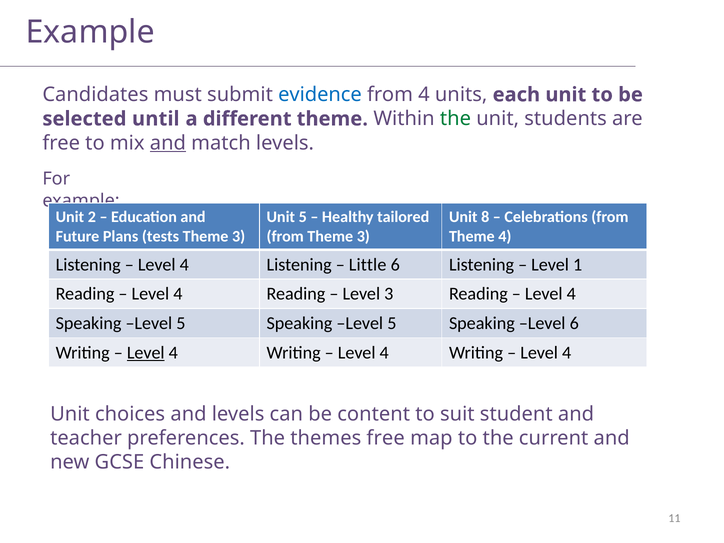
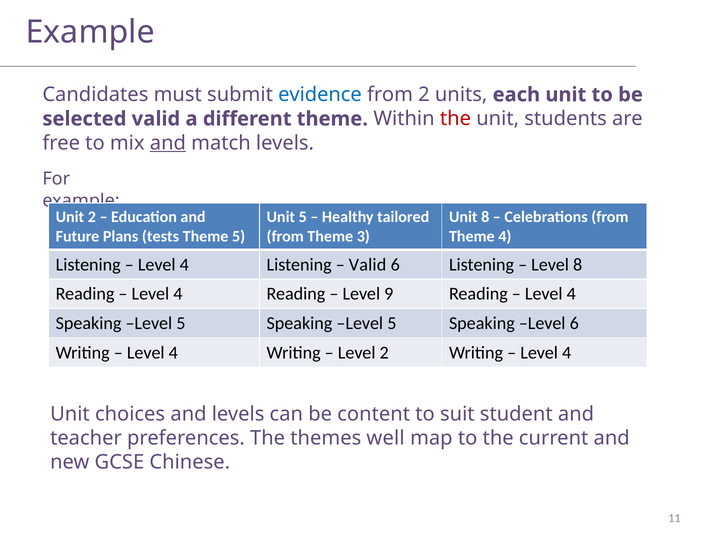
from 4: 4 -> 2 (424, 95)
selected until: until -> valid (156, 119)
the colour: green -> red (455, 119)
3: 3 -> 5 (239, 236)
Little: Little -> Valid (368, 265)
Level 1: 1 -> 8 (578, 265)
Level 3: 3 -> 9 (389, 294)
Level underline: present -> none (146, 353)
4: 4 -> 2 (384, 353)
themes free: free -> well (386, 438)
